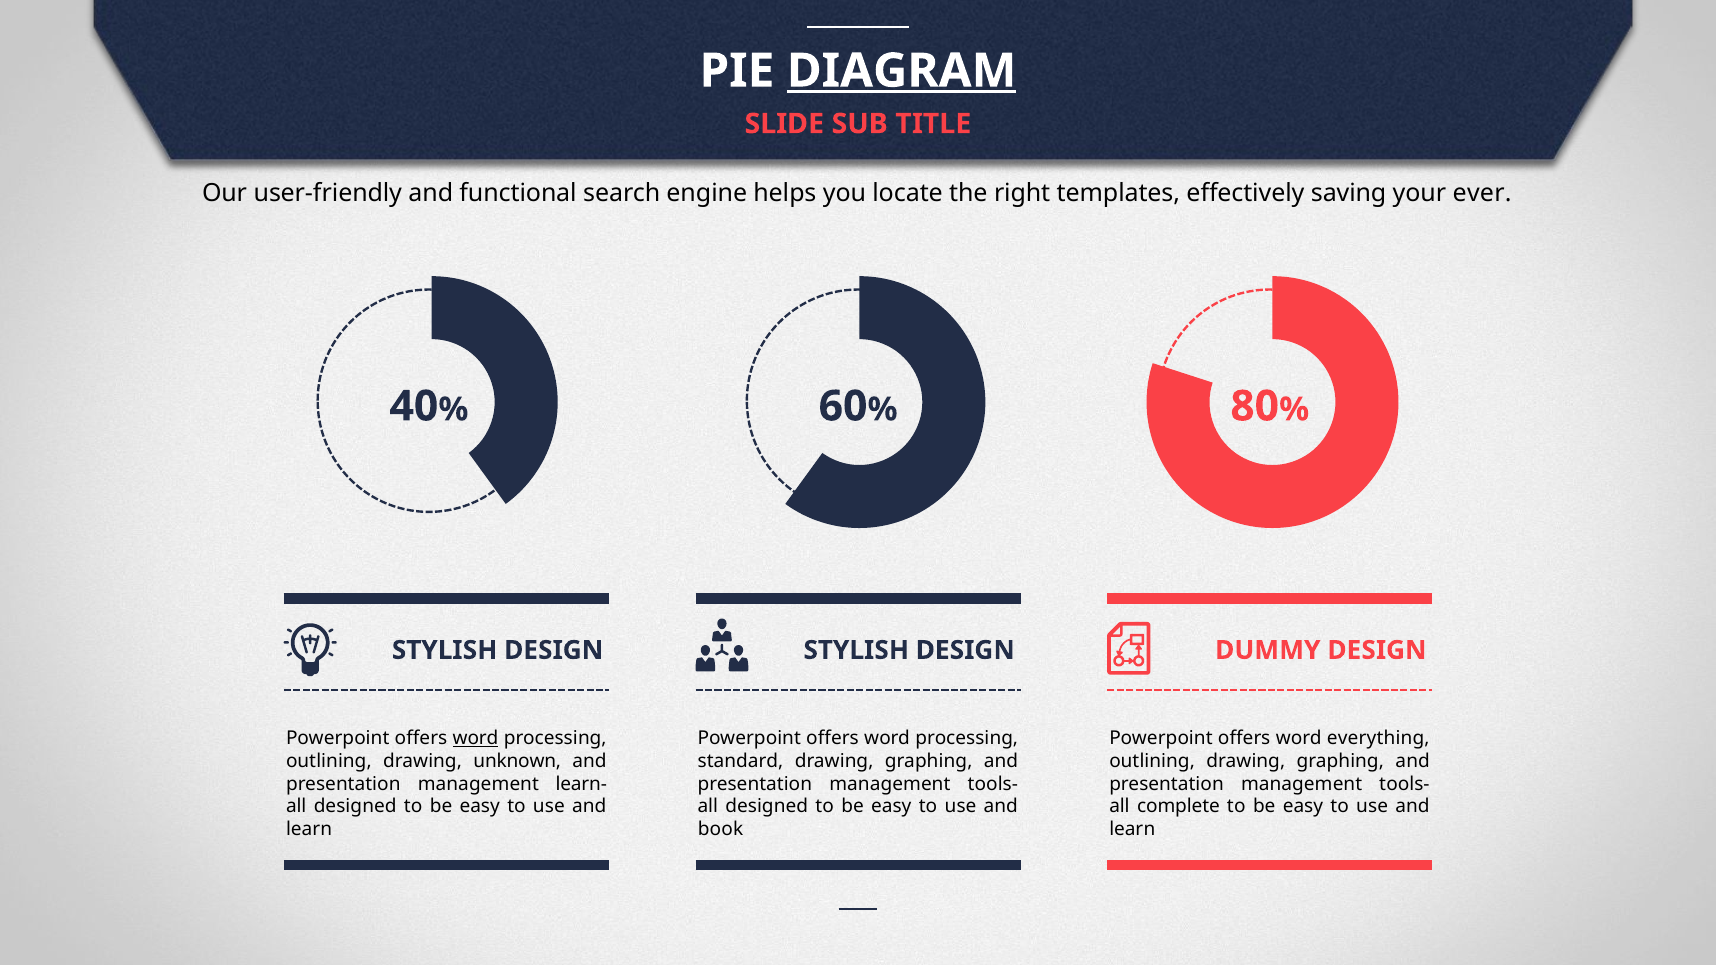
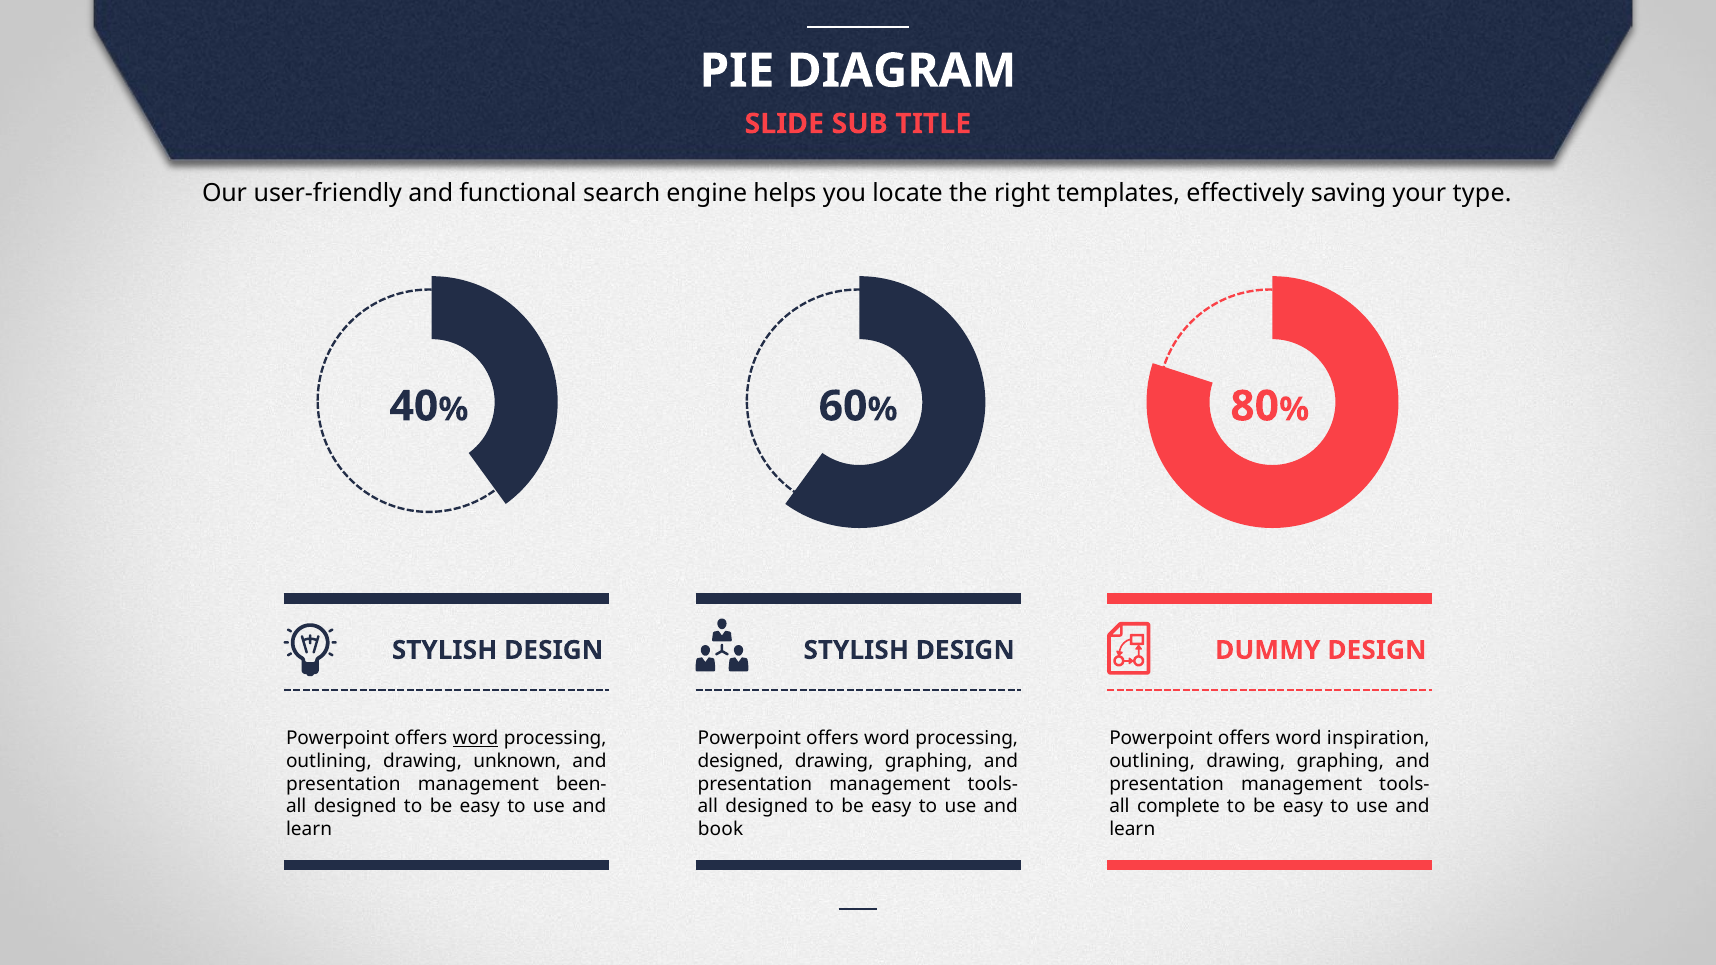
DIAGRAM underline: present -> none (902, 71)
ever: ever -> type (1482, 193)
everything: everything -> inspiration (1378, 738)
standard: standard -> designed (741, 761)
learn-: learn- -> been- (581, 784)
